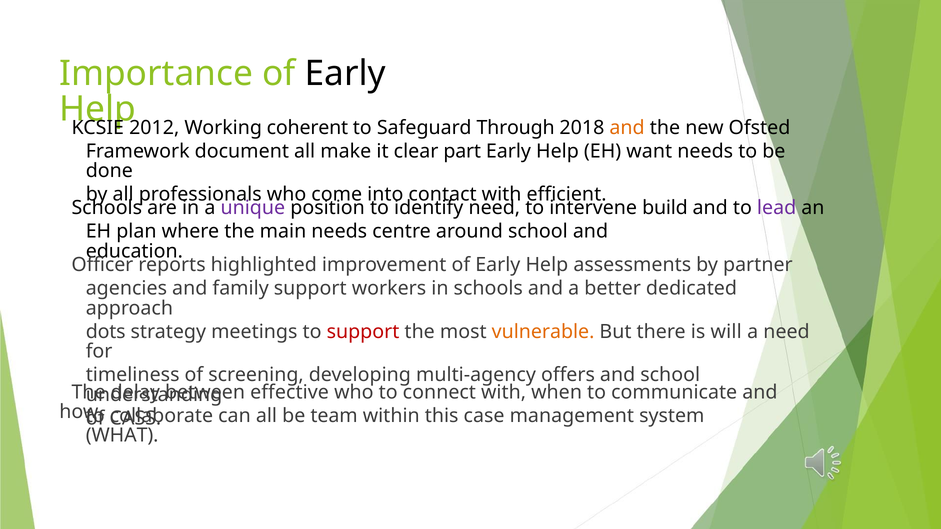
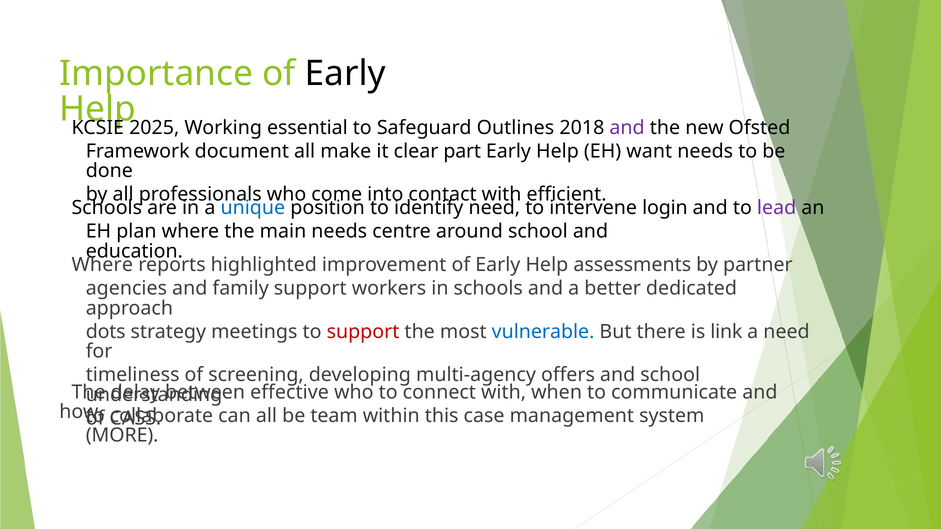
2012: 2012 -> 2025 (154, 128)
coherent: coherent -> essential (307, 128)
Through: Through -> Outlines (515, 128)
and colour: orange -> purple (627, 128)
unique colour: purple -> blue (253, 208)
build: build -> login (665, 208)
Officer: Officer -> Where (102, 265)
vulnerable colour: orange -> blue (543, 332)
will: will -> link (726, 332)
WHAT: WHAT -> MORE (122, 436)
